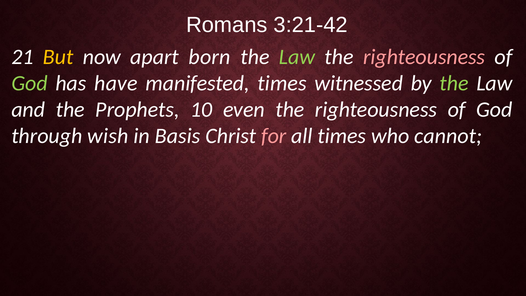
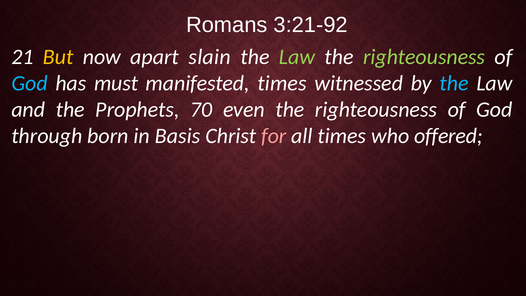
3:21-42: 3:21-42 -> 3:21-92 (311, 25)
born: born -> slain (210, 57)
righteousness colour: pink -> light green (424, 57)
God colour: light green -> light blue (29, 83)
have: have -> must (116, 83)
the colour: light green -> light blue (454, 83)
10: 10 -> 70 (201, 109)
wish: wish -> born (108, 136)
cannot: cannot -> offered (448, 136)
